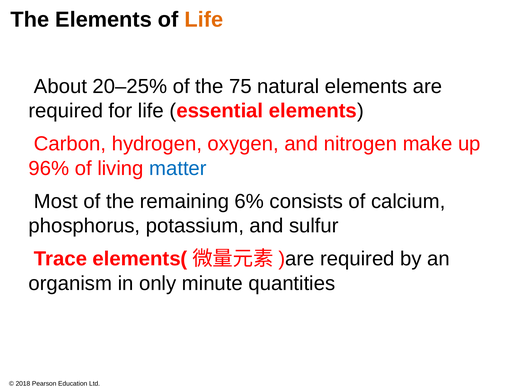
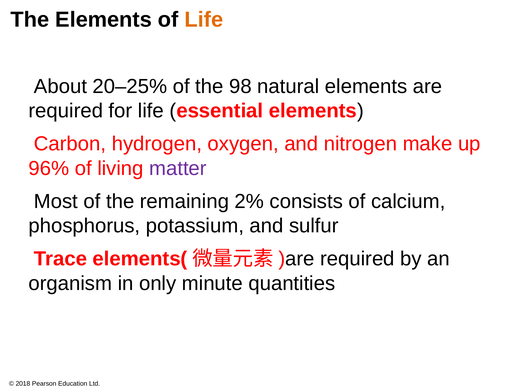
75: 75 -> 98 (240, 86)
matter colour: blue -> purple (178, 168)
6%: 6% -> 2% (249, 202)
